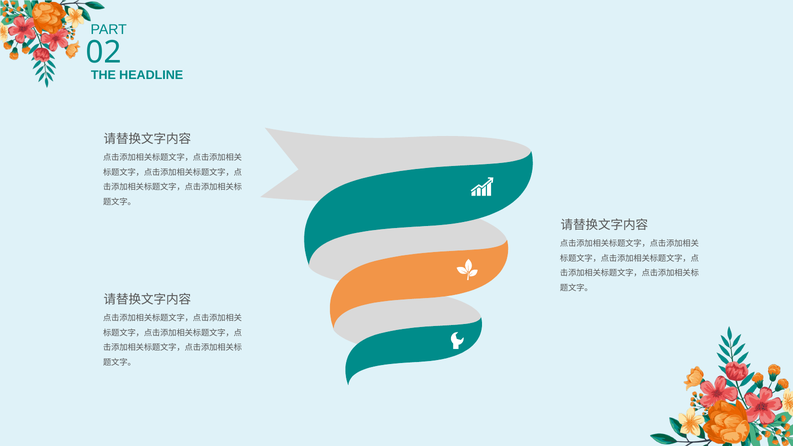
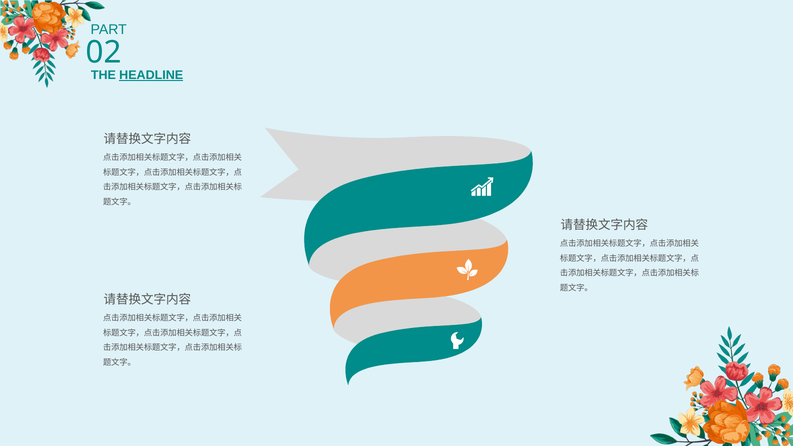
HEADLINE underline: none -> present (151, 75)
